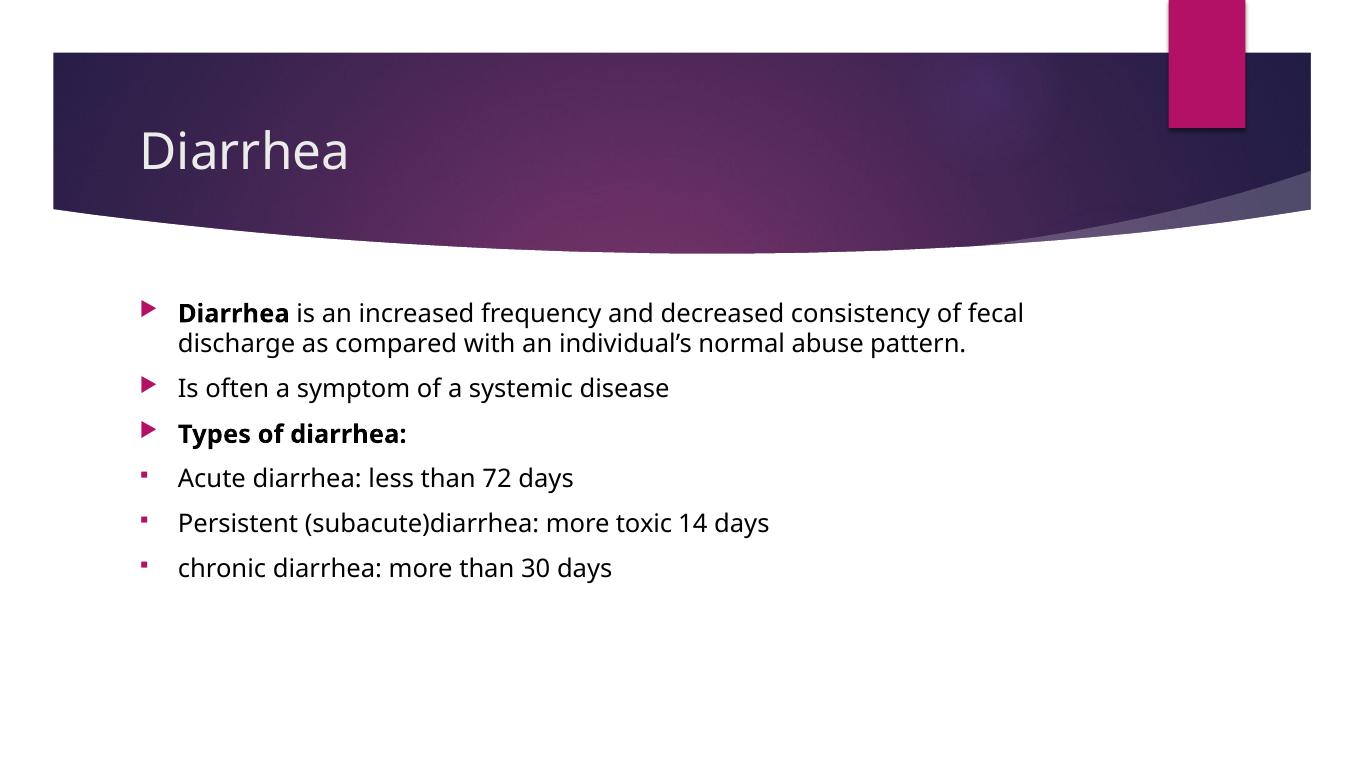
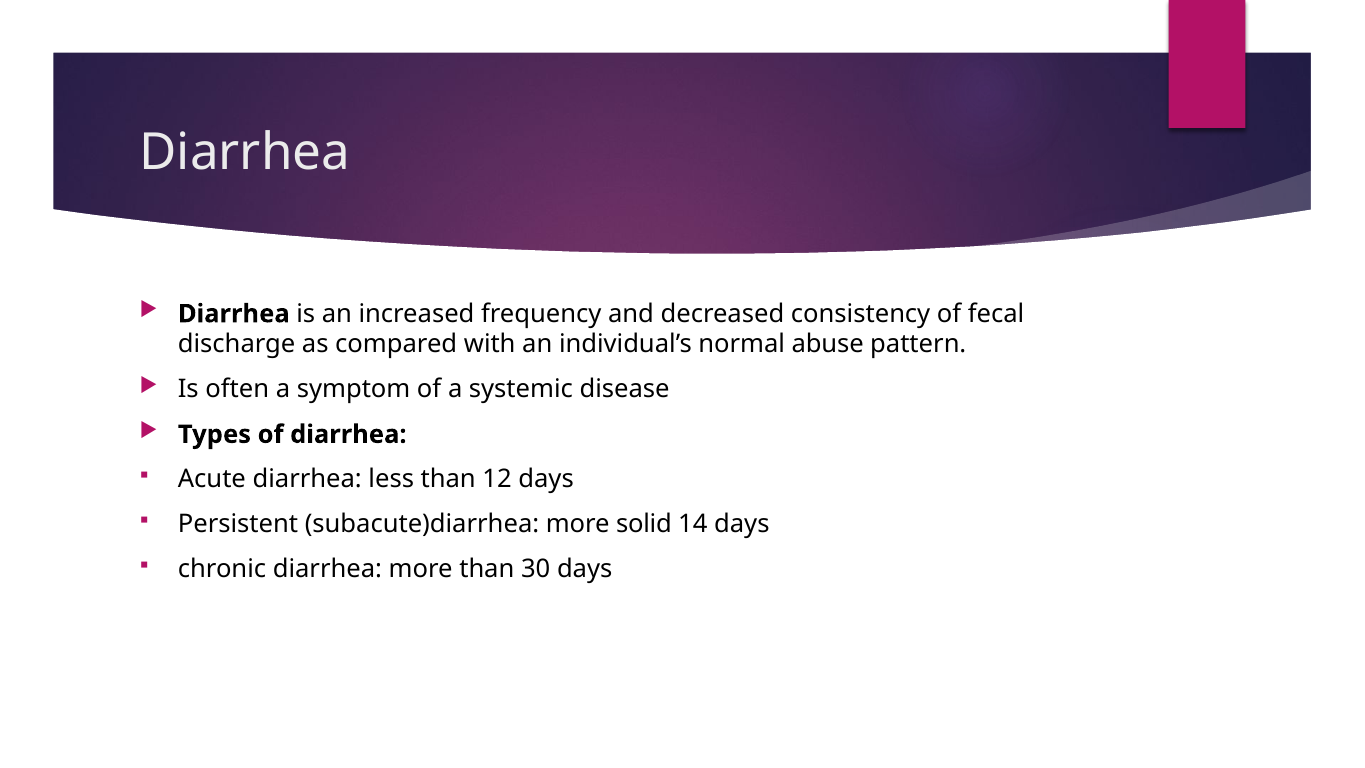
72: 72 -> 12 (497, 479)
toxic: toxic -> solid (644, 524)
